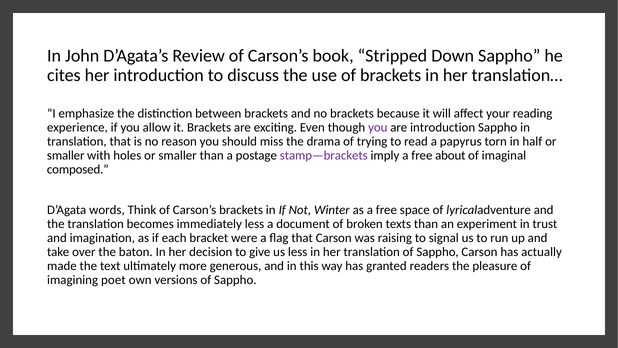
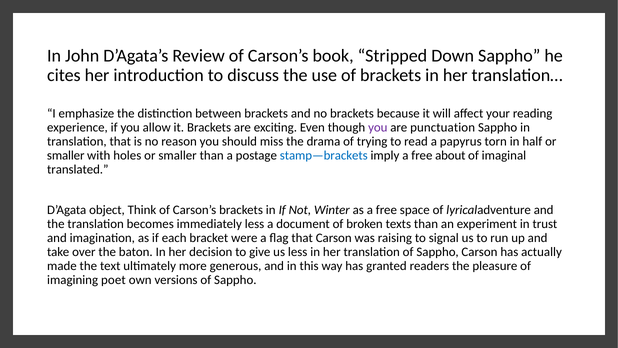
are introduction: introduction -> punctuation (443, 127)
stamp—brackets colour: purple -> blue (324, 155)
composed: composed -> translated (78, 169)
words: words -> object (107, 210)
